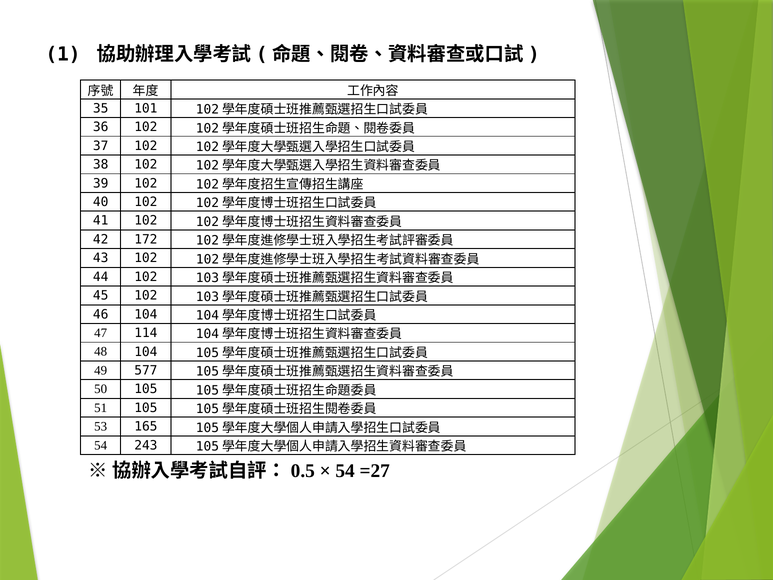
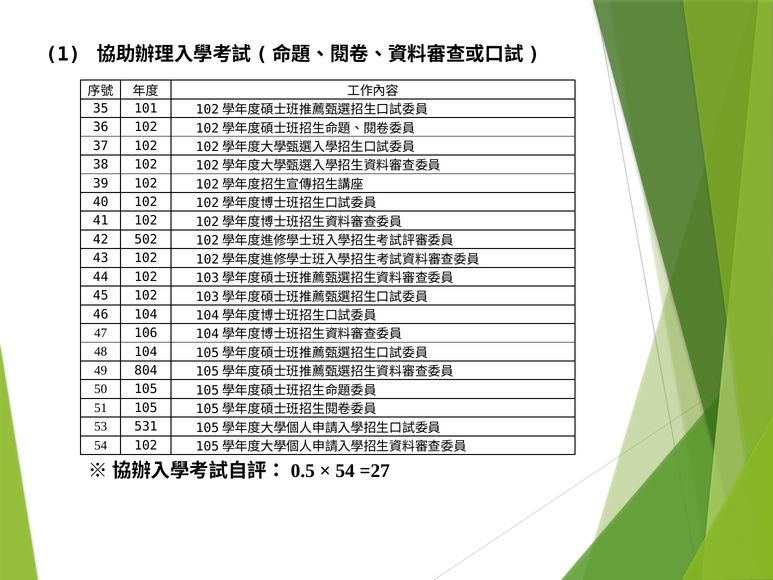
172: 172 -> 502 (146, 239)
114: 114 -> 106 (146, 333)
577: 577 -> 804 (146, 370)
165: 165 -> 531 (146, 427)
54 243: 243 -> 102 (146, 445)
